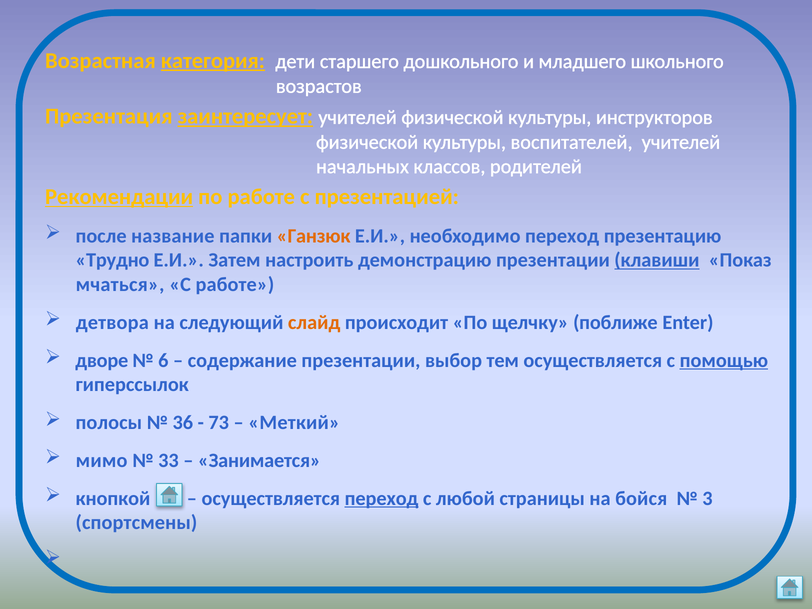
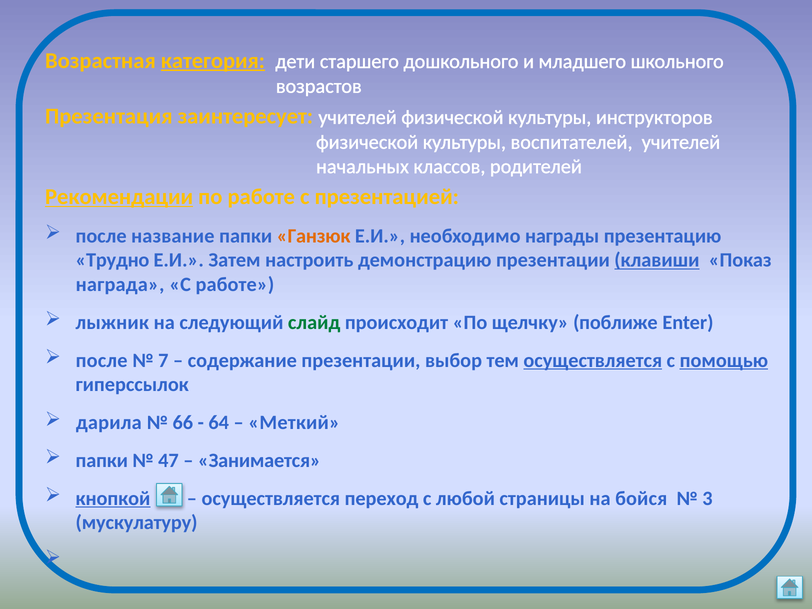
заинтересует underline: present -> none (245, 117)
необходимо переход: переход -> награды (562, 236)
мчаться: мчаться -> награда (120, 285)
детвора: детвора -> лыжник (112, 323)
слайд colour: orange -> green (314, 323)
дворе: дворе -> после (102, 360)
6: 6 -> 7 (163, 360)
осуществляется underline: none -> present (593, 360)
полосы: полосы -> дарила (109, 423)
36: 36 -> 66 (183, 423)
73: 73 -> 64 (219, 423)
мимо: мимо -> папки (102, 461)
33: 33 -> 47 (168, 461)
кнопкой underline: none -> present (113, 498)
переход underline: present -> none (382, 498)
спортсмены: спортсмены -> мускулатуру (137, 523)
